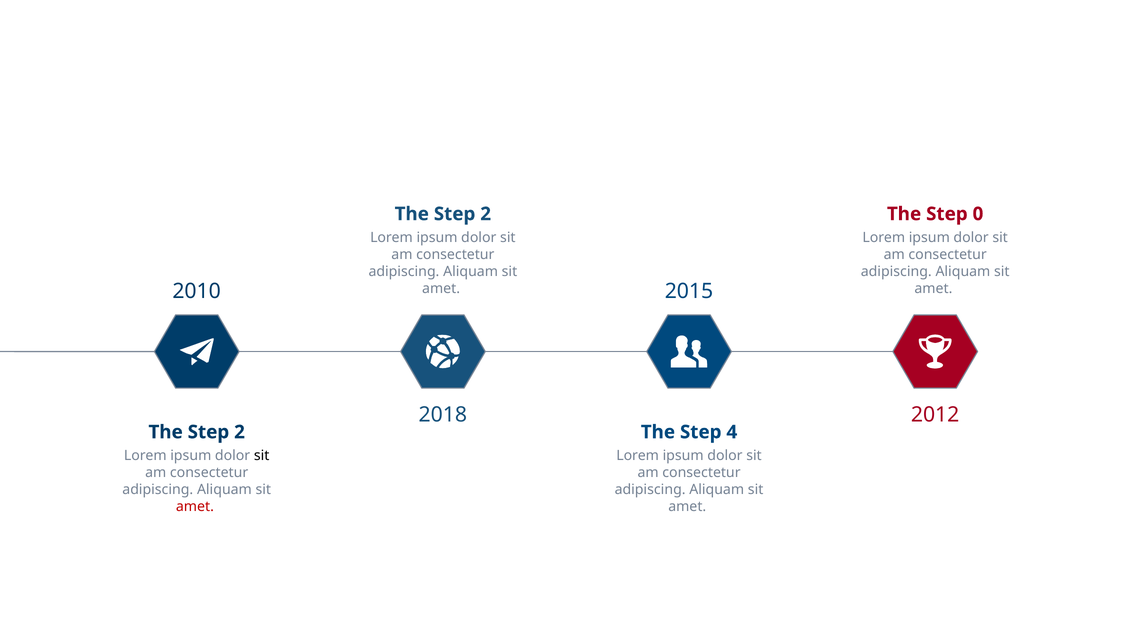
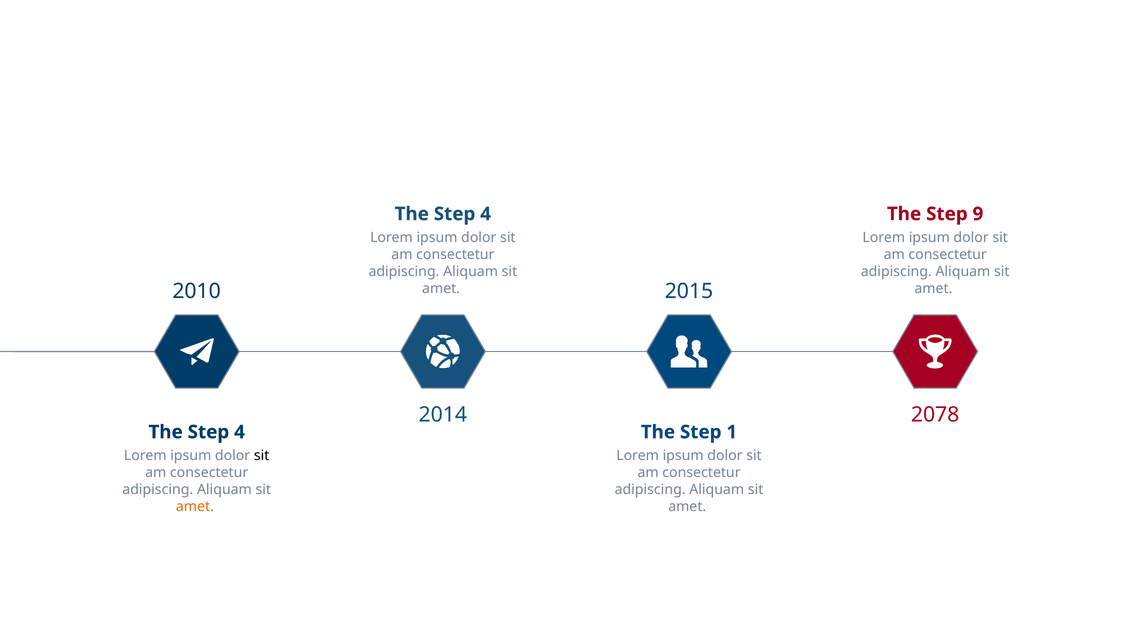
2: 2 -> 4 (486, 214)
0: 0 -> 9 (978, 214)
2018: 2018 -> 2014 (443, 414)
2012: 2012 -> 2078 (935, 414)
2: 2 -> 4 (240, 432)
4: 4 -> 1 (732, 432)
amet colour: red -> orange (195, 506)
